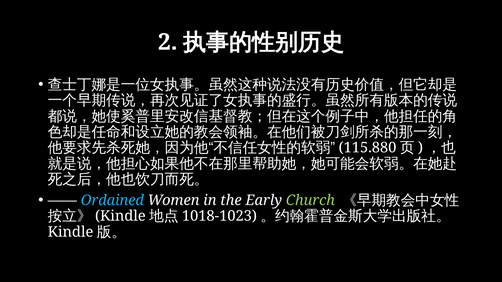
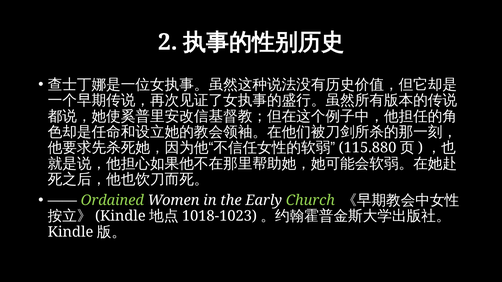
Ordained colour: light blue -> light green (112, 201)
